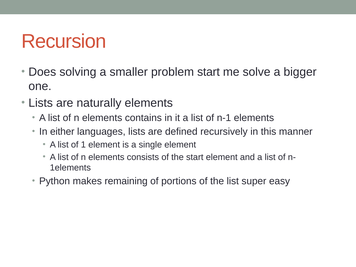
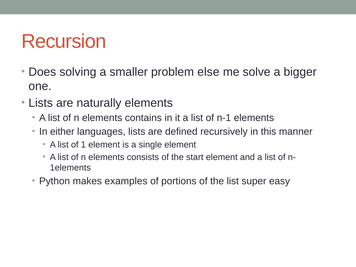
problem start: start -> else (208, 72)
remaining: remaining -> examples (126, 181)
